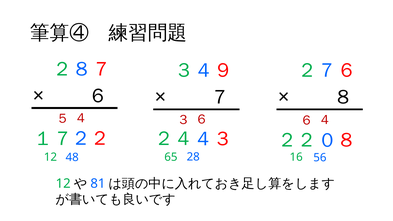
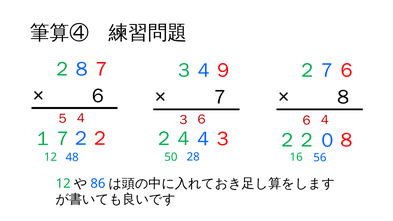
65: 65 -> 50 (171, 157)
81: 81 -> 86 (98, 184)
